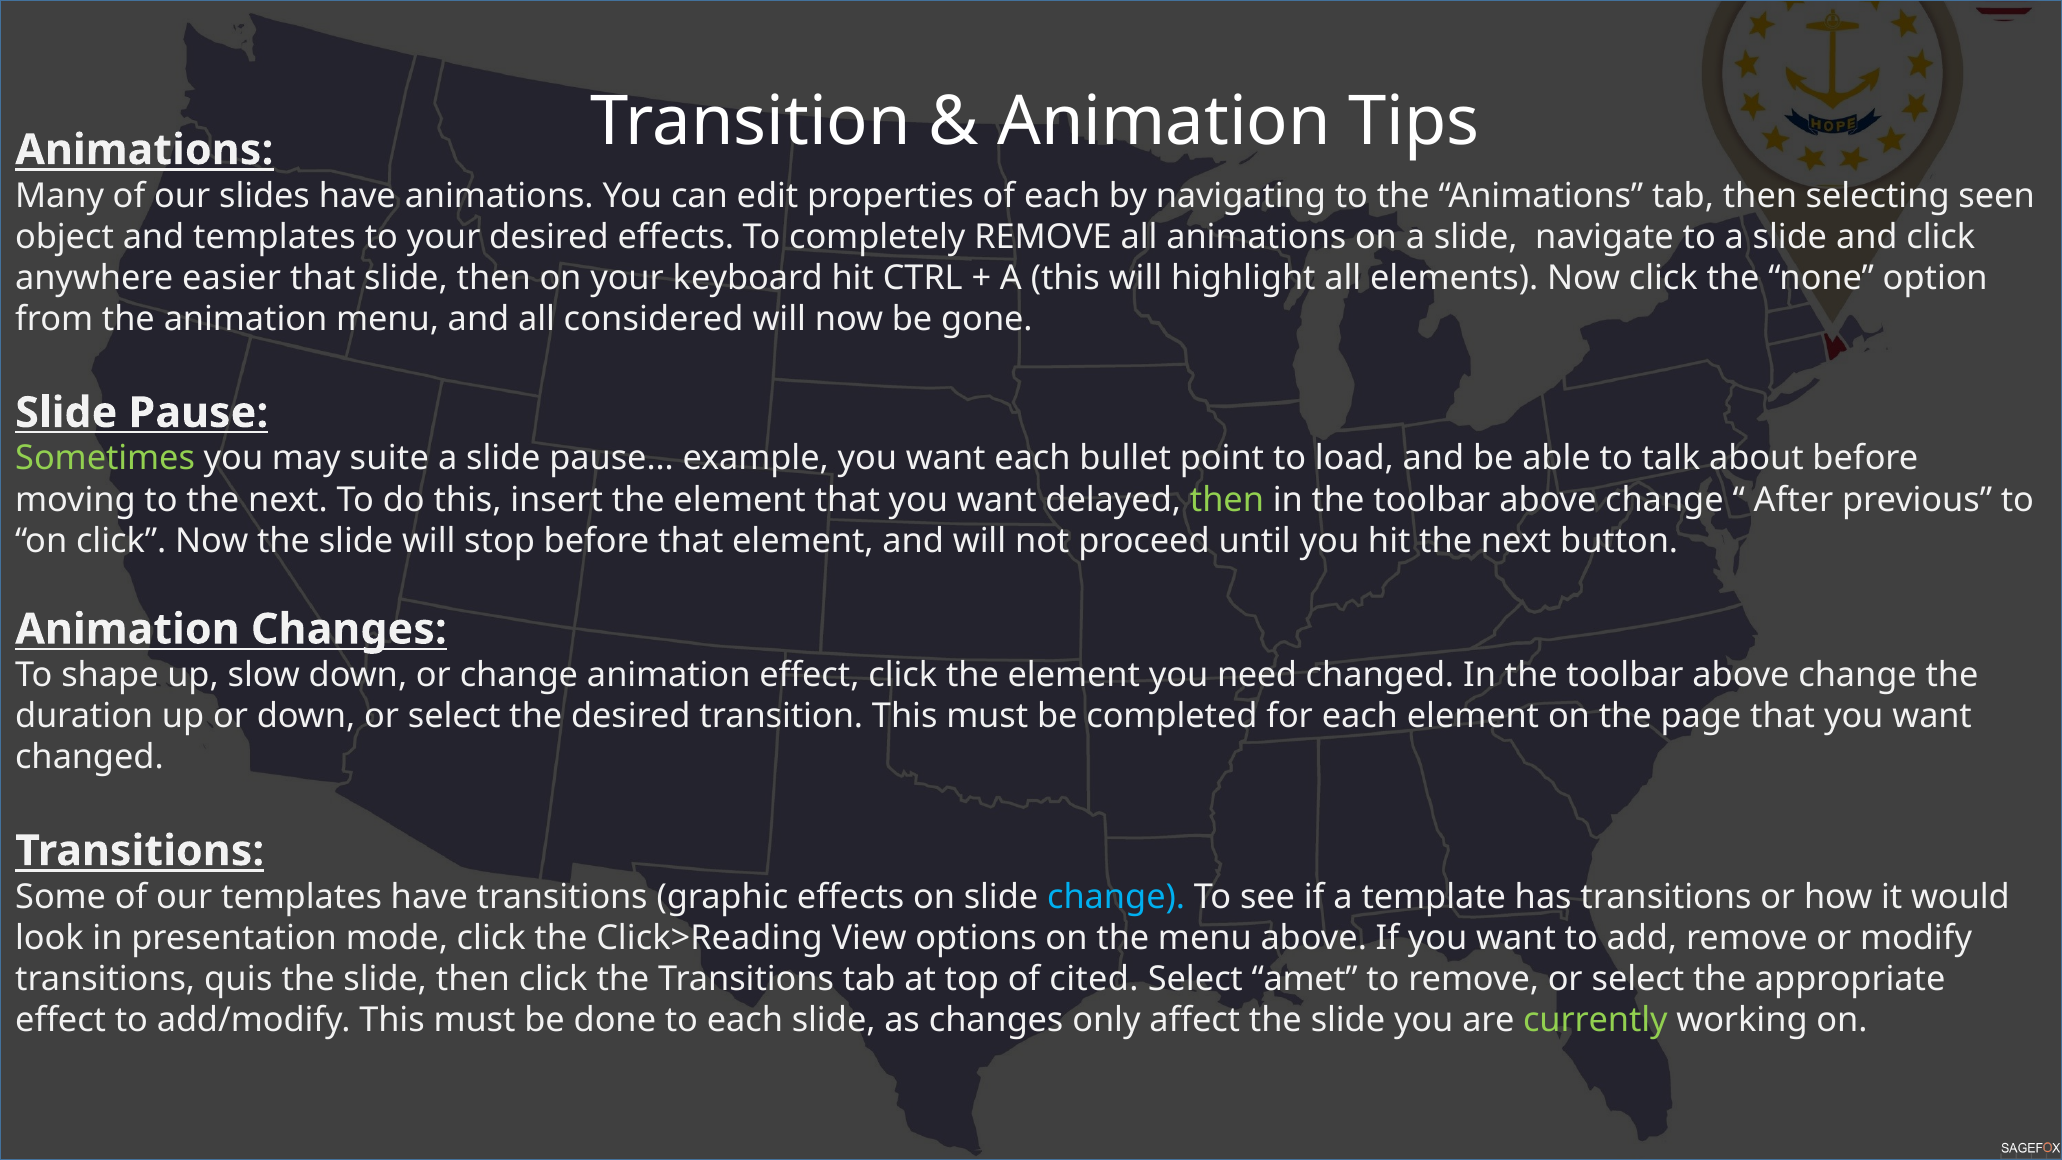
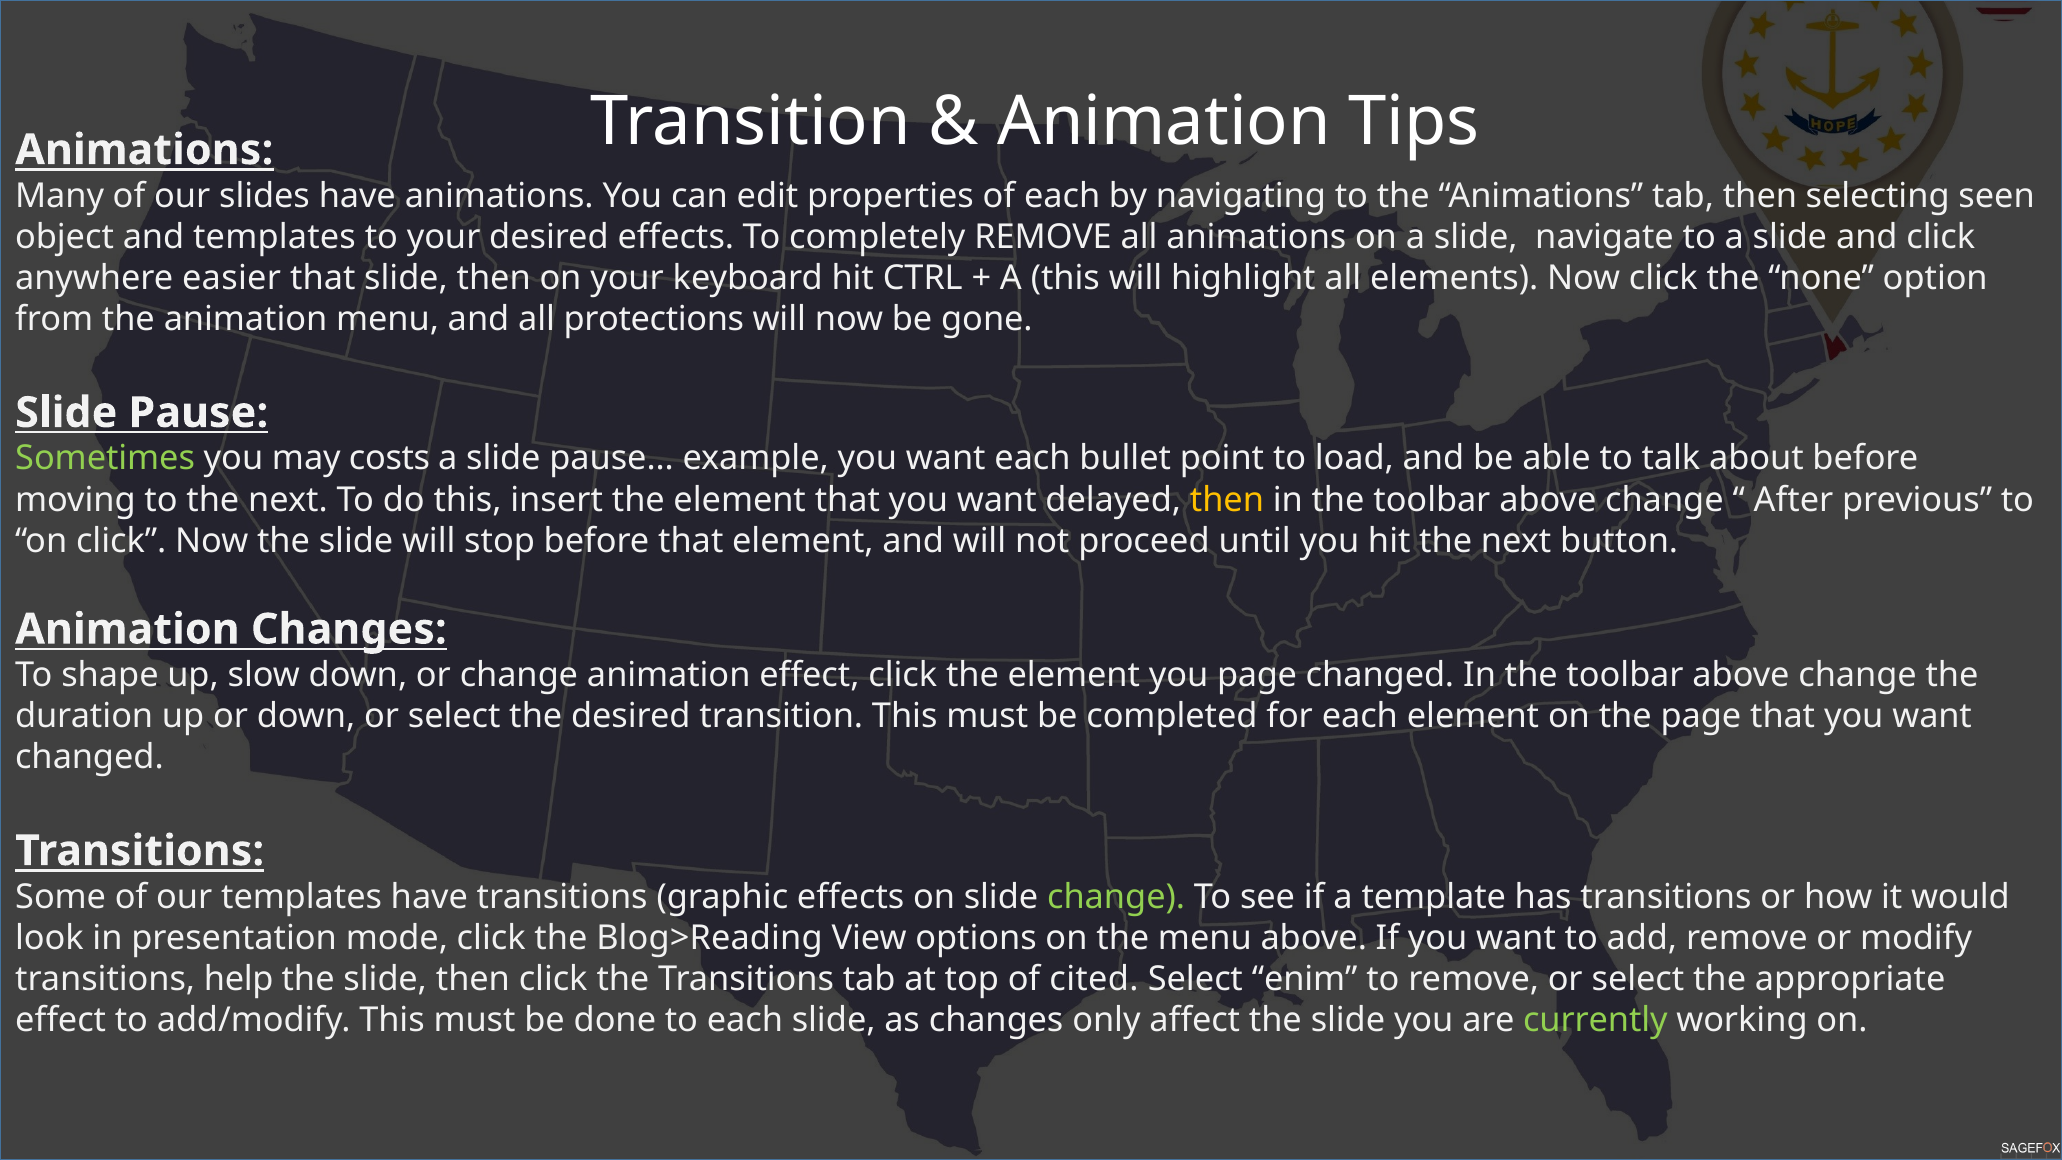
considered: considered -> protections (654, 319)
suite: suite -> costs (390, 459)
then colour: light green -> yellow (1227, 500)
you need: need -> page (1257, 675)
change colour: light blue -> light green (1116, 897)
Click>Reading: Click>Reading -> Blog>Reading (709, 938)
quis: quis -> help (239, 979)
amet: amet -> enim (1305, 979)
